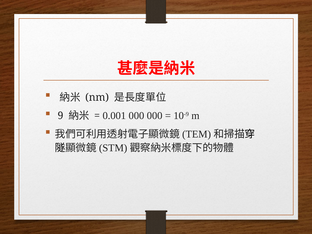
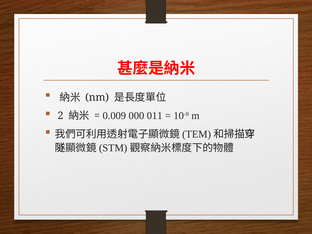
9: 9 -> 2 (60, 116)
0.001: 0.001 -> 0.009 (114, 116)
000 000: 000 -> 011 (155, 116)
